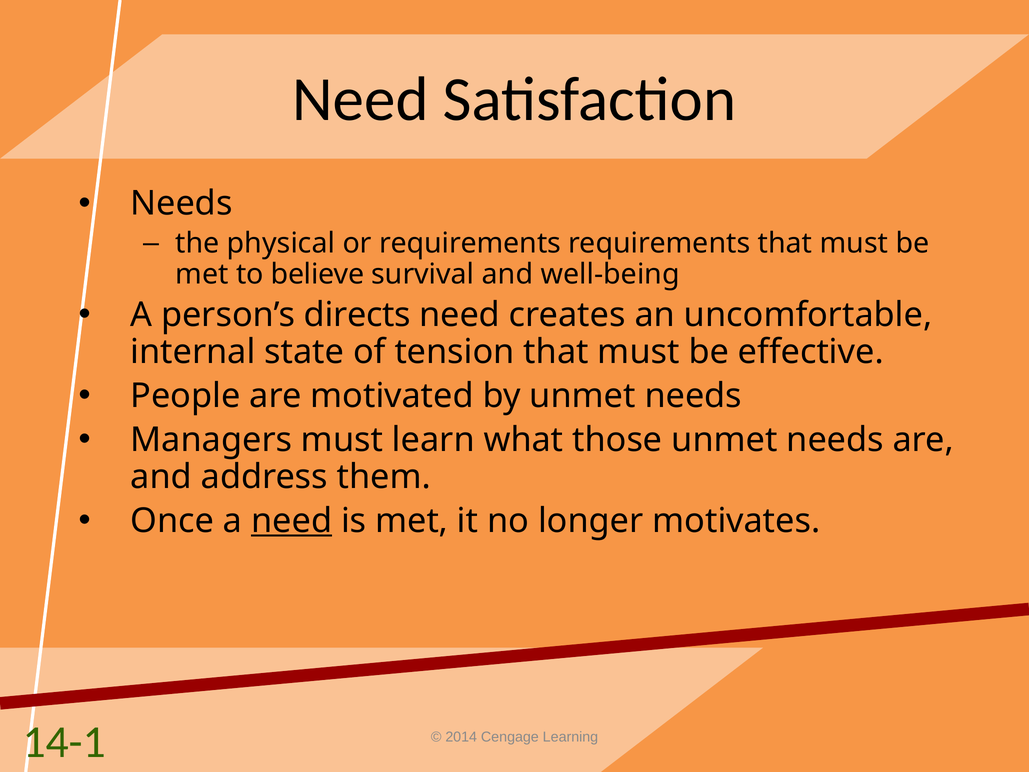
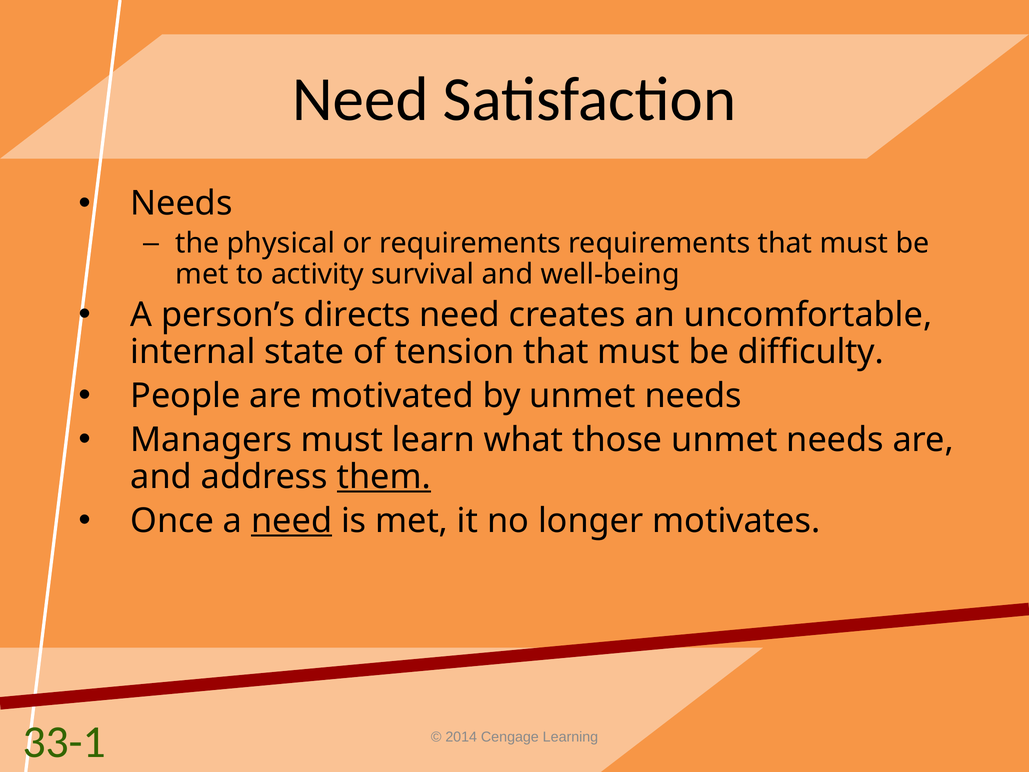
believe: believe -> activity (318, 274)
effective: effective -> difficulty (811, 352)
them underline: none -> present (384, 477)
14-1: 14-1 -> 33-1 (64, 742)
